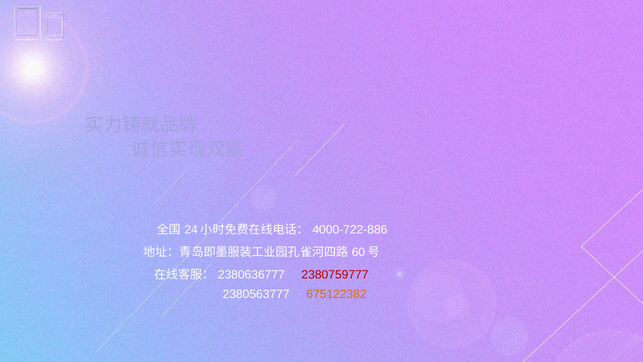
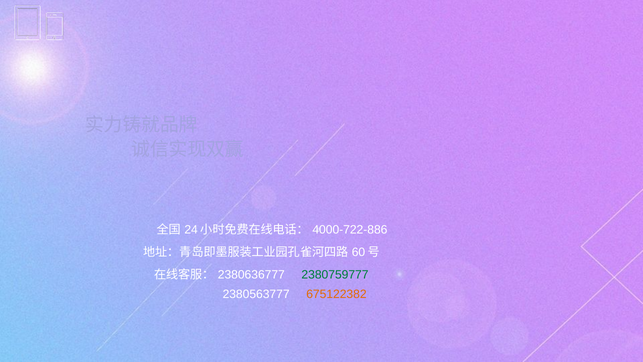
2380759777 colour: red -> green (335, 275)
